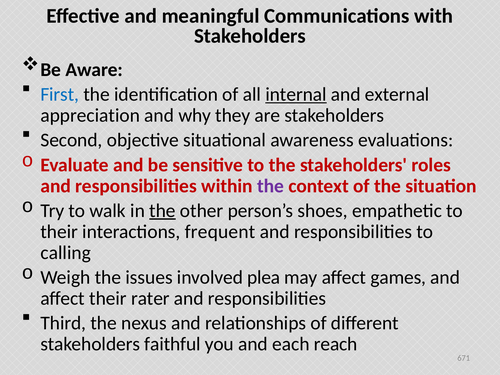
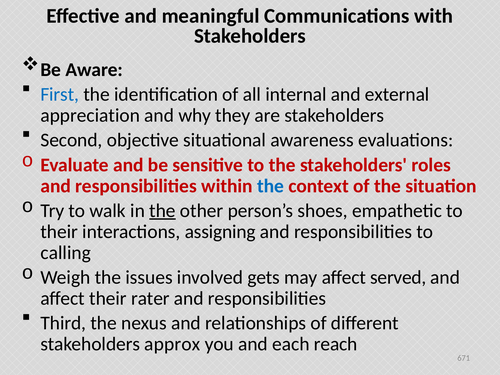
internal underline: present -> none (296, 94)
the colour: purple -> blue (271, 186)
frequent: frequent -> assigning (220, 232)
plea: plea -> gets (264, 277)
games: games -> served (398, 277)
faithful: faithful -> approx (172, 344)
